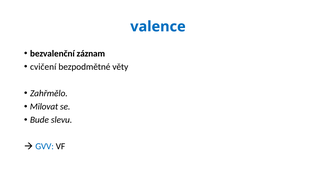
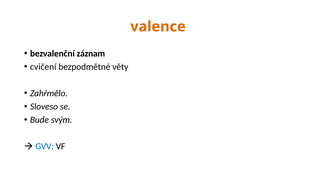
valence colour: blue -> orange (158, 27)
Milovat: Milovat -> Sloveso (44, 106)
slevu: slevu -> svým (62, 120)
